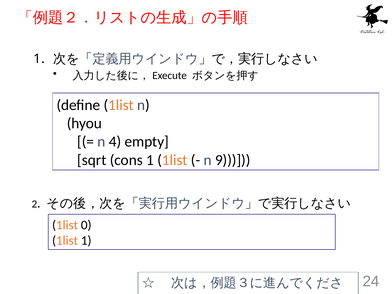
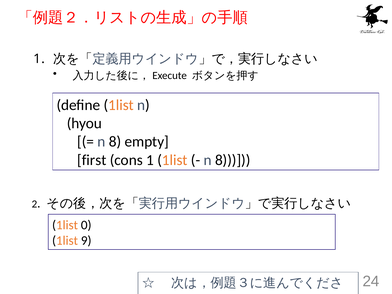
4: 4 -> 8 (115, 142)
sqrt: sqrt -> first (92, 160)
9: 9 -> 8 (233, 160)
1list 1: 1 -> 9 (86, 241)
